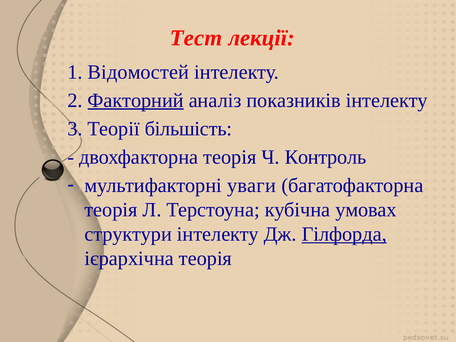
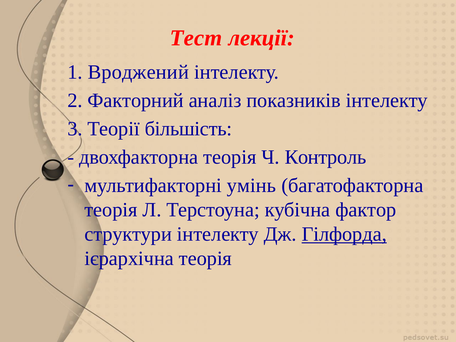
Відомостей: Відомостей -> Вроджений (138, 72)
Факторний underline: present -> none (136, 100)
уваги: уваги -> умінь (252, 186)
умовах: умовах -> фактор (366, 210)
